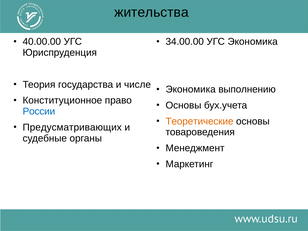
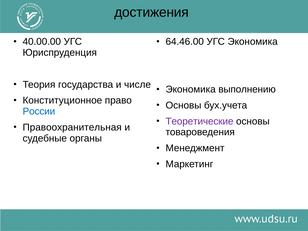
жительства: жительства -> достижения (152, 12)
34.00.00: 34.00.00 -> 64.46.00 (185, 42)
Теоретические colour: orange -> purple (200, 121)
Предусматривающих: Предусматривающих -> Правоохранительная (72, 127)
